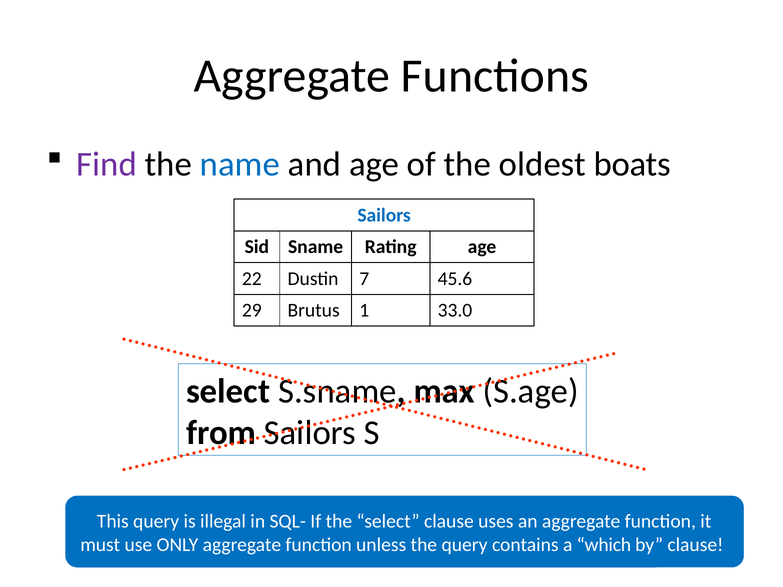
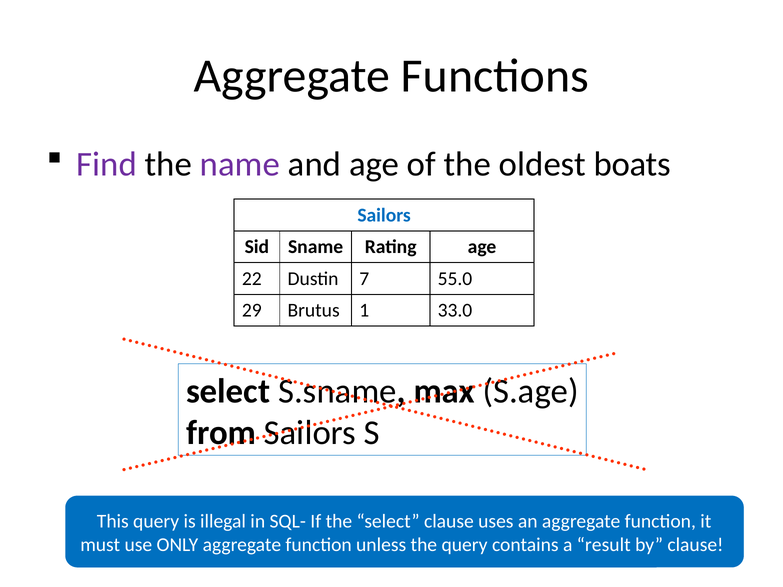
name colour: blue -> purple (240, 164)
45.6: 45.6 -> 55.0 (455, 279)
which: which -> result (604, 545)
